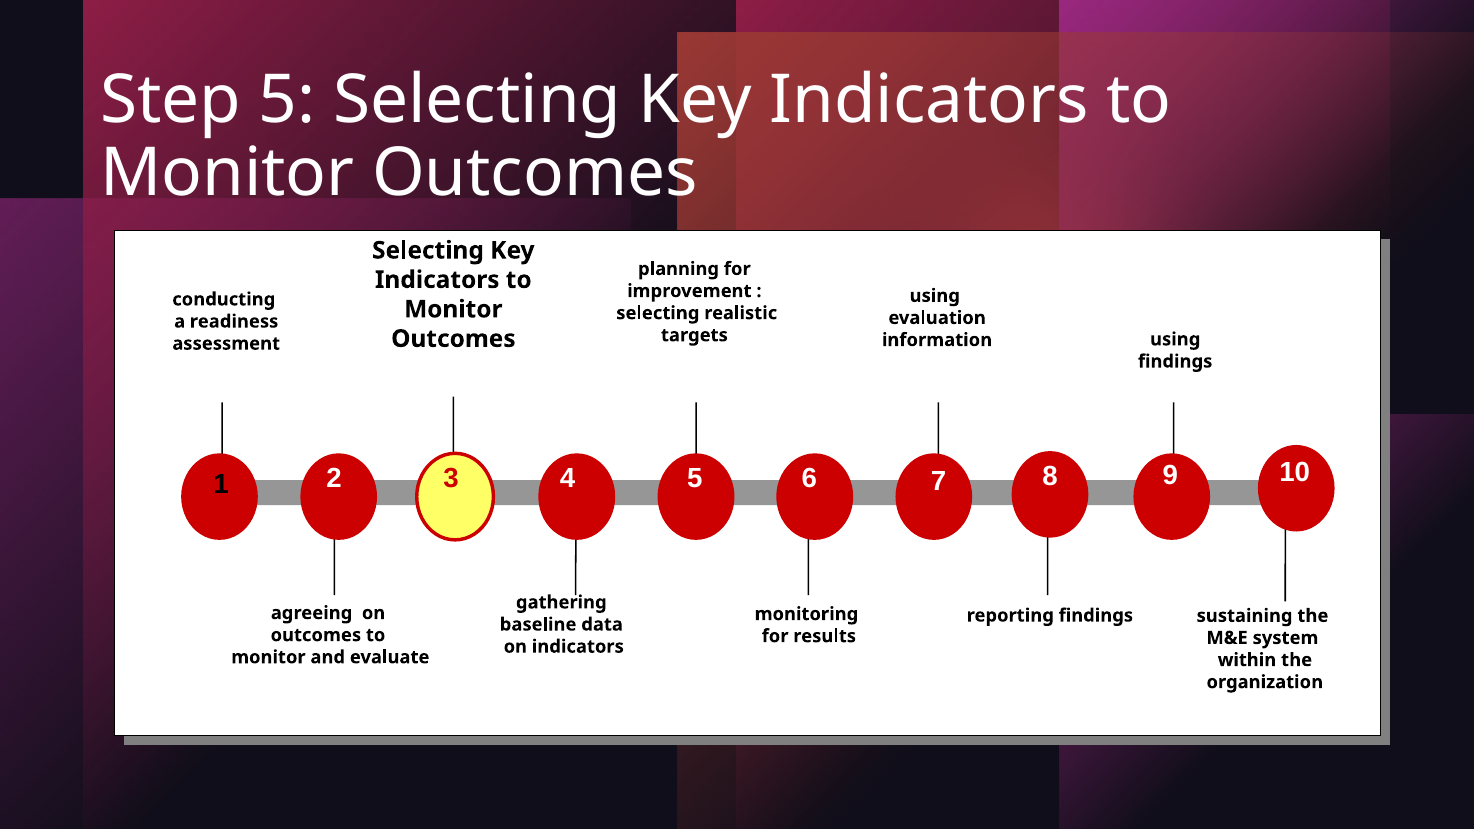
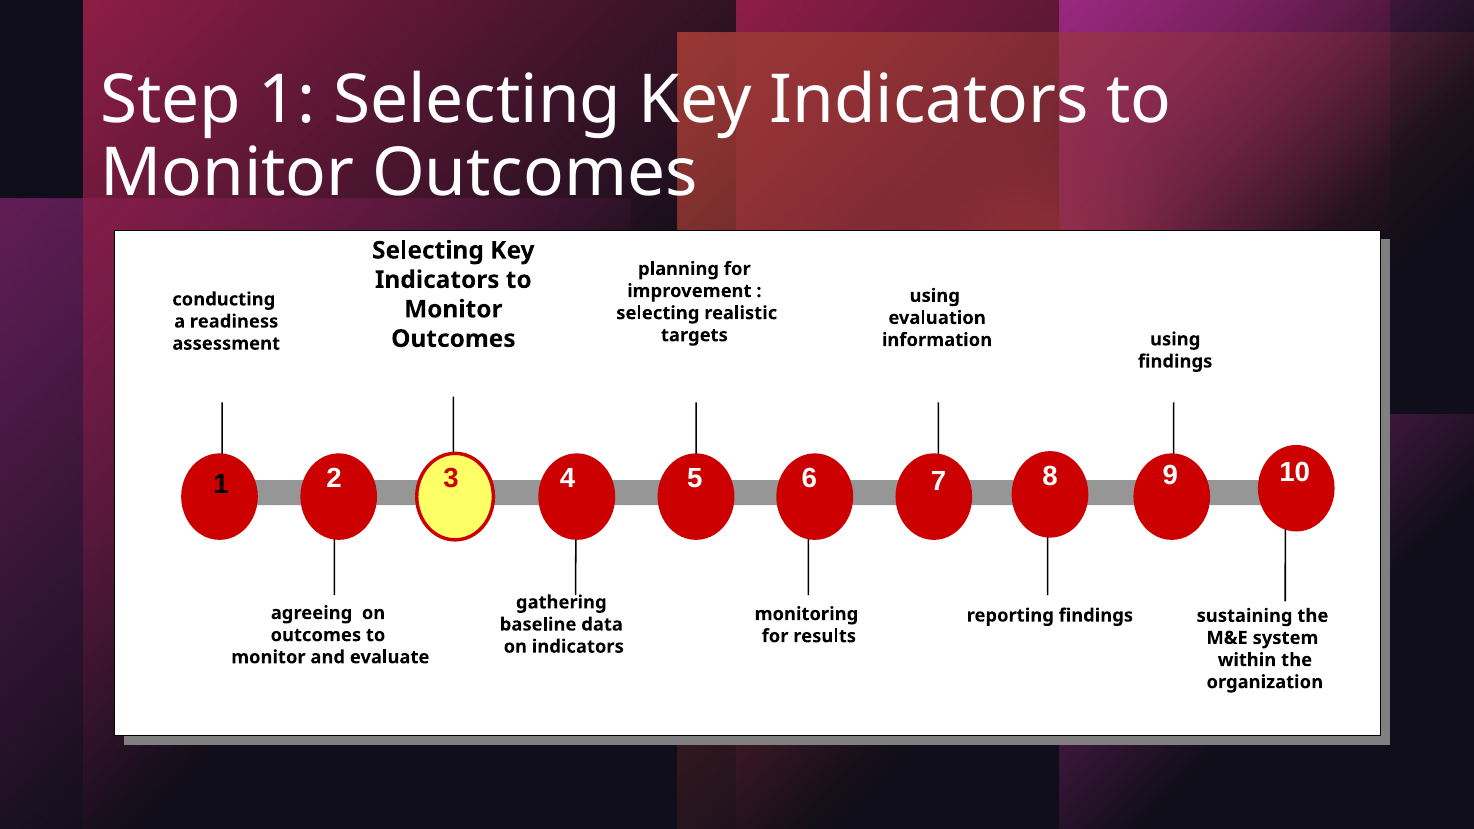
Step 5: 5 -> 1 (287, 100)
